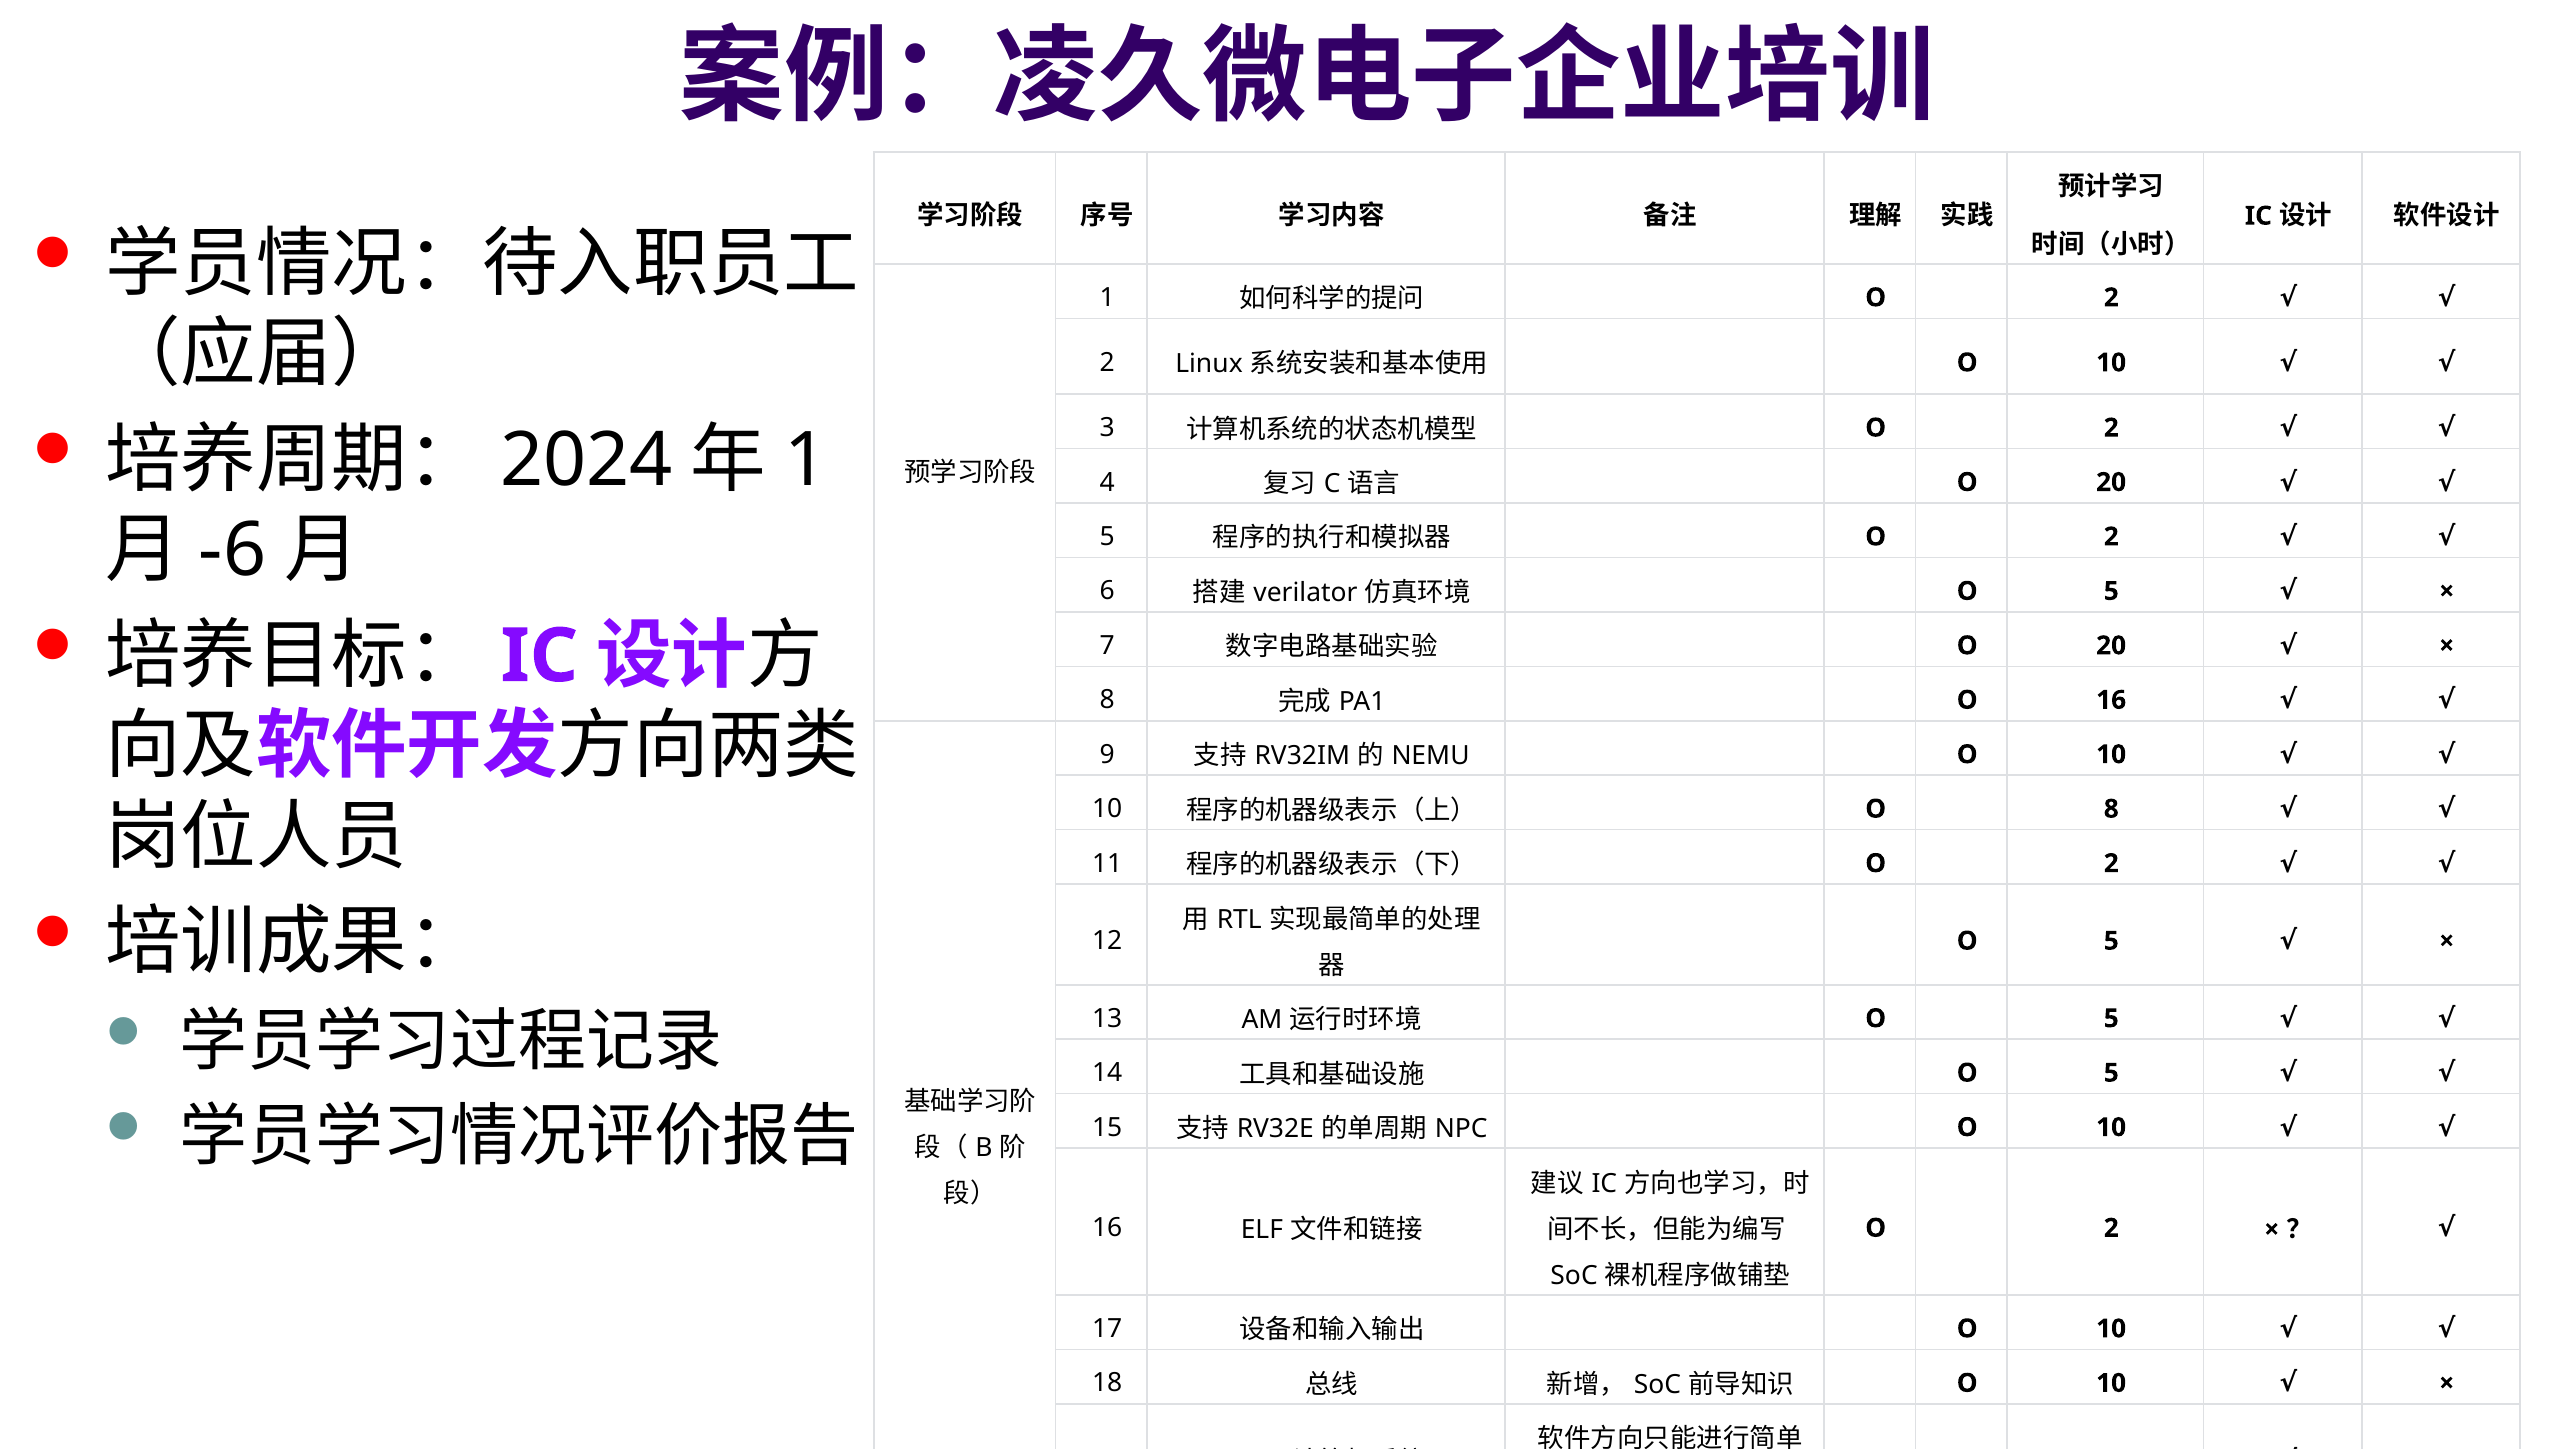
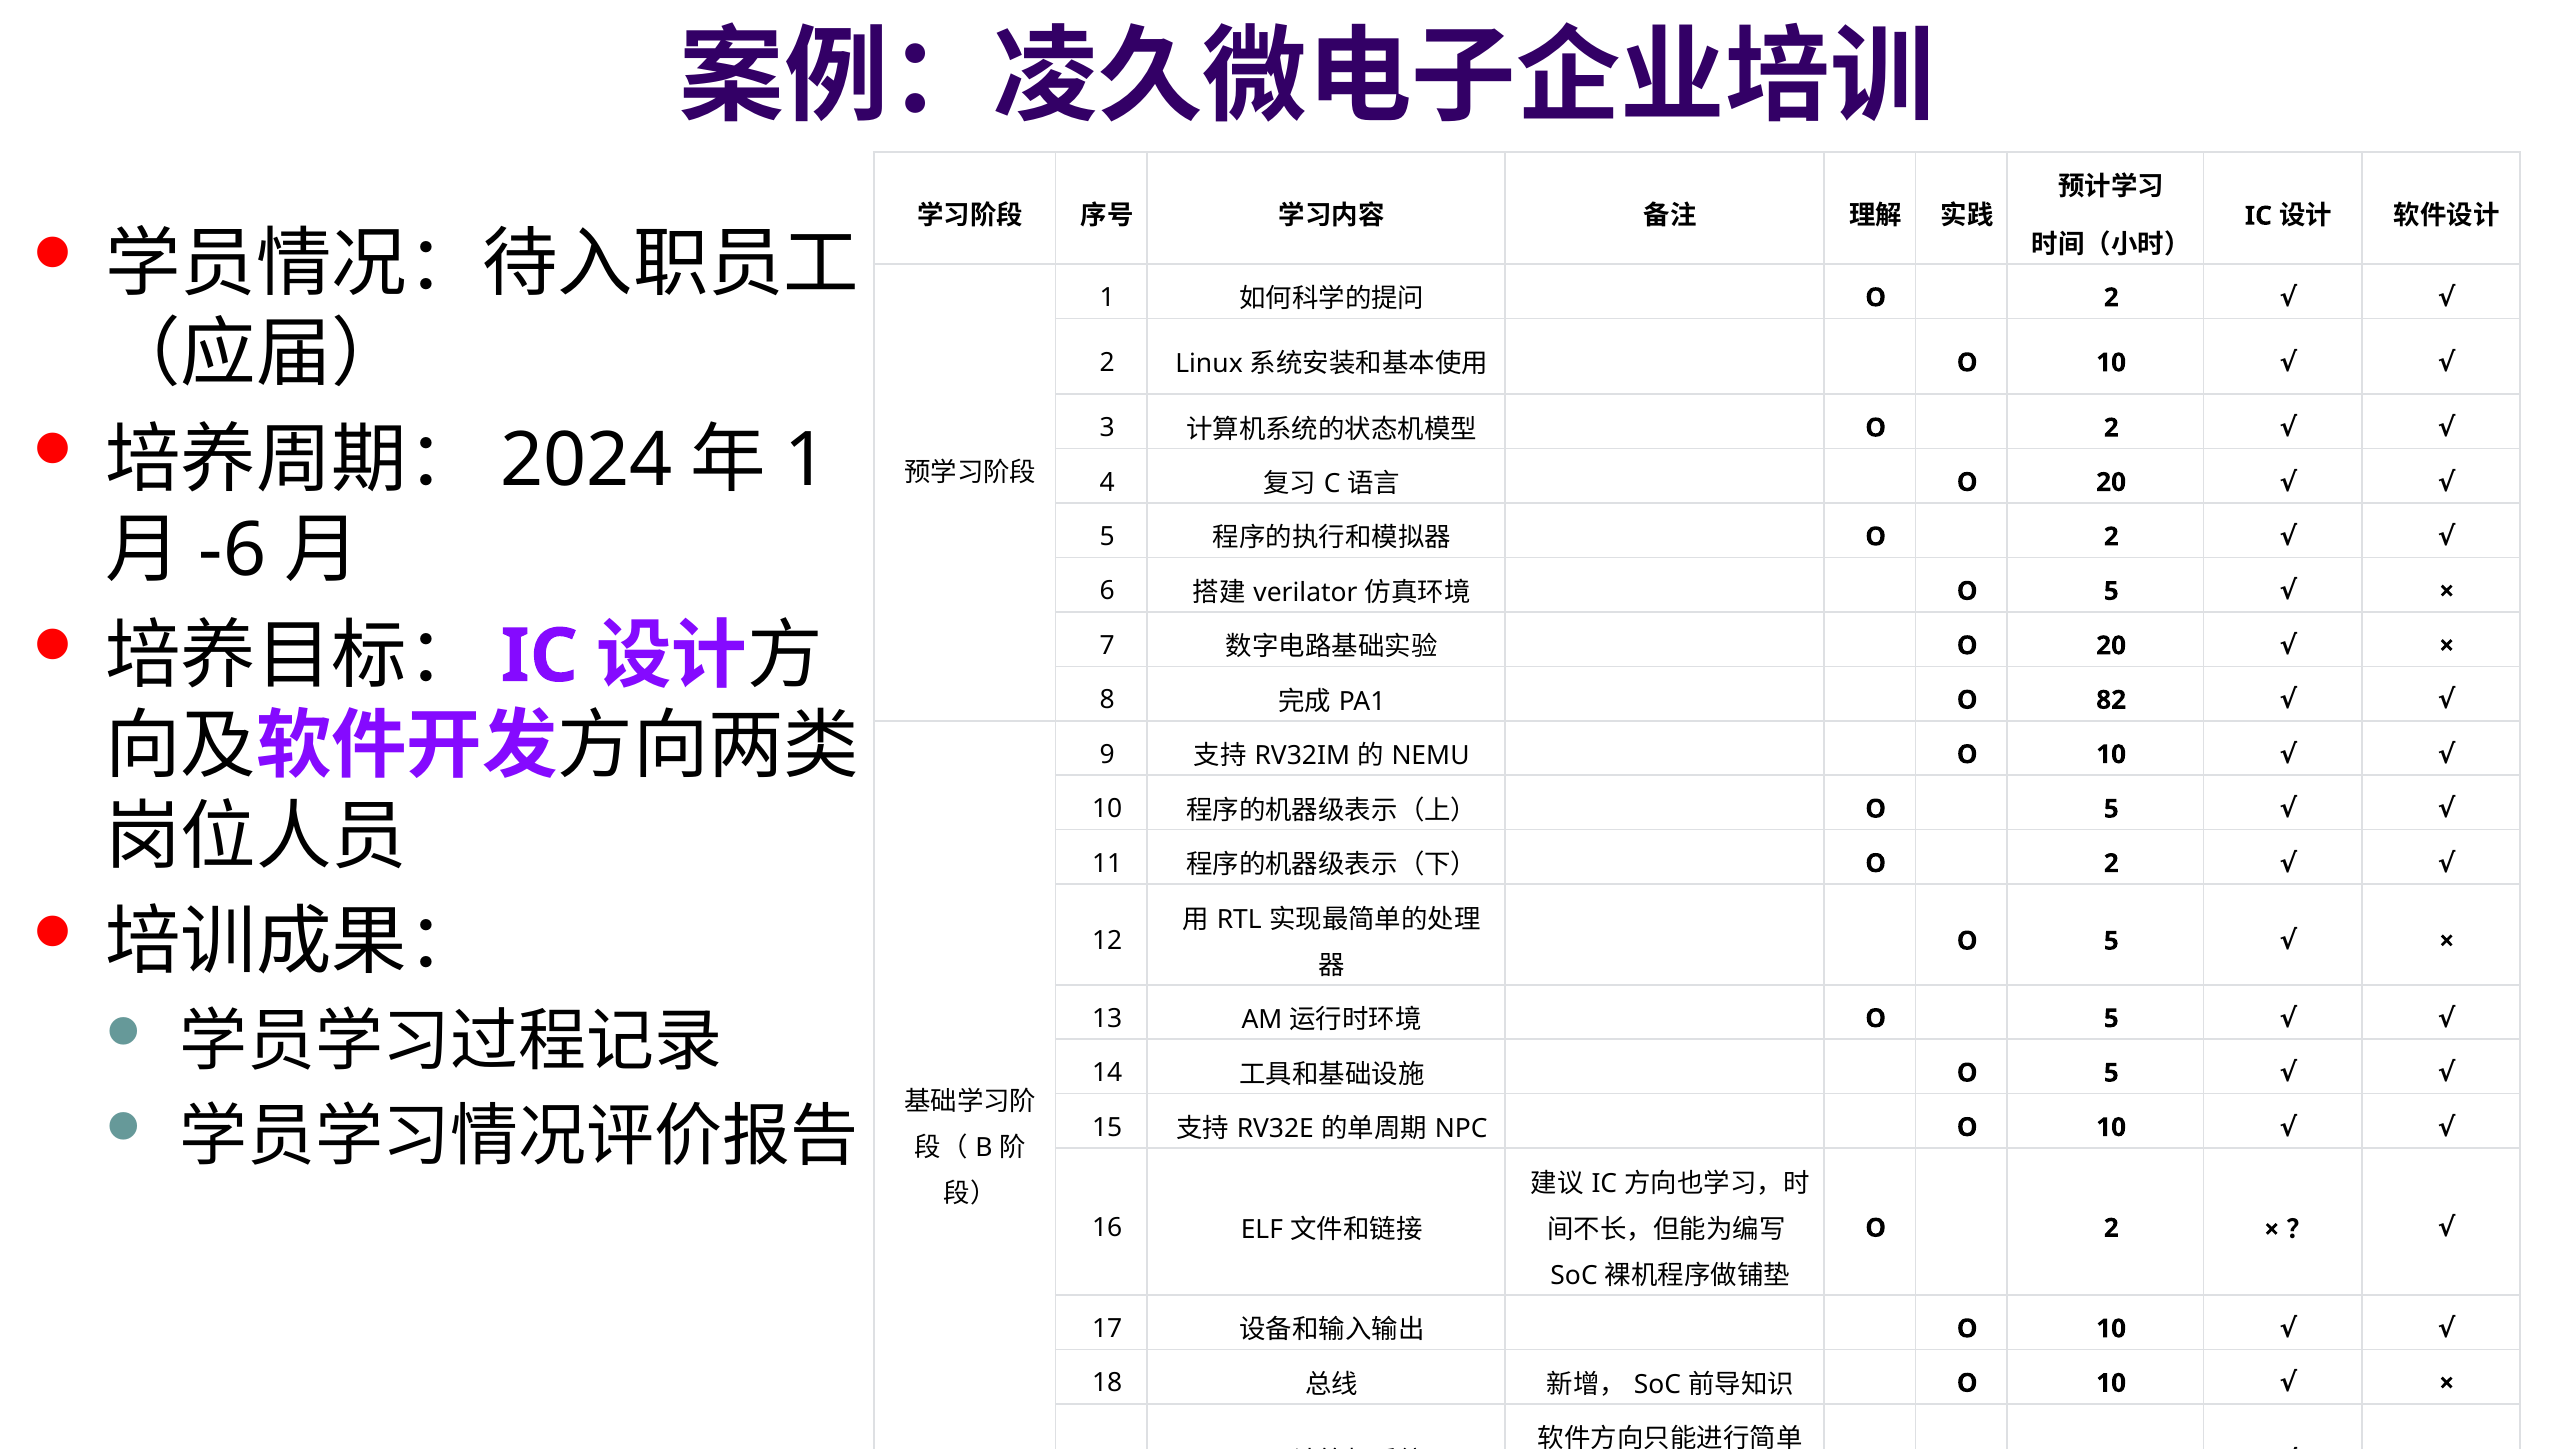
O 16: 16 -> 82 (2111, 700)
8: 8 -> 5 (2111, 809)
